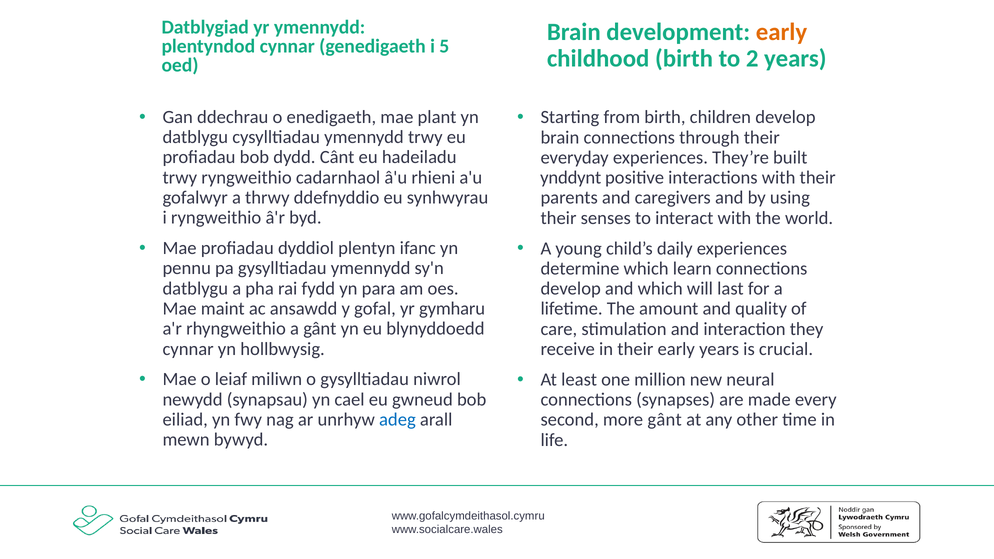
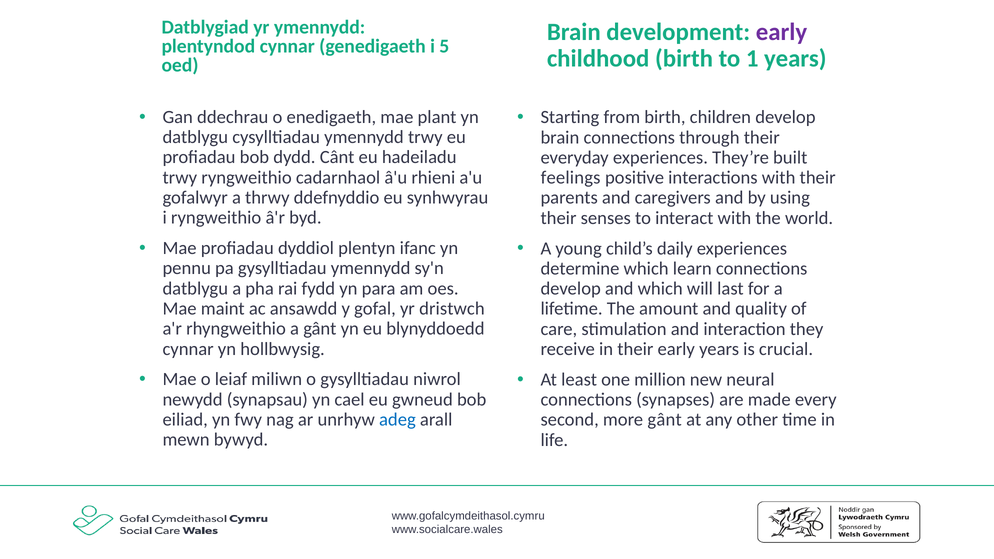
early colour: orange -> purple (781, 32)
2: 2 -> 1 (752, 59)
ynddynt: ynddynt -> feelings (571, 178)
gymharu: gymharu -> dristwch (452, 309)
